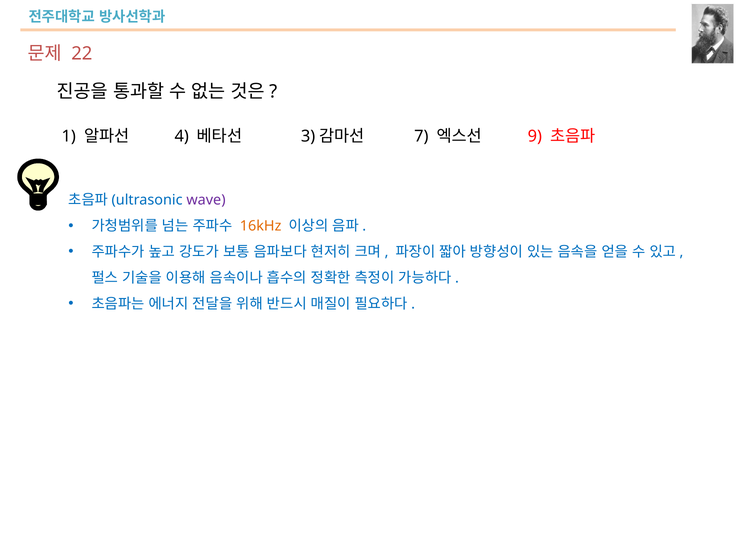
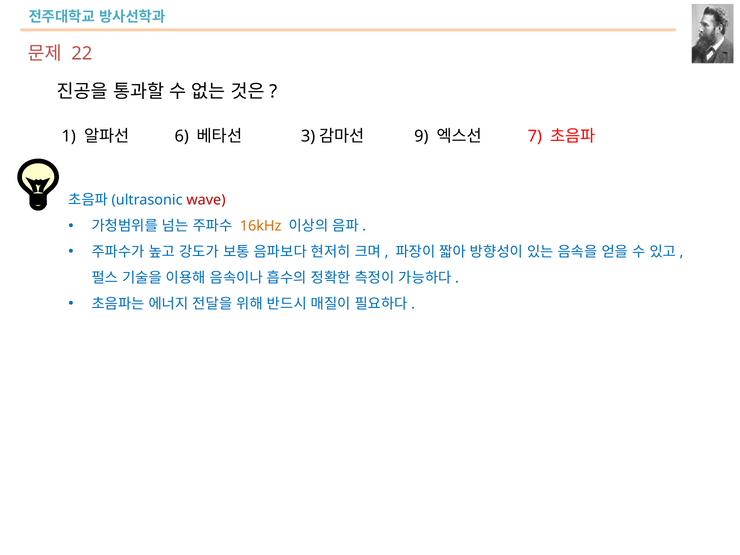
4: 4 -> 6 (182, 137)
7: 7 -> 9 (421, 137)
9: 9 -> 7 (535, 137)
wave colour: purple -> red (206, 200)
